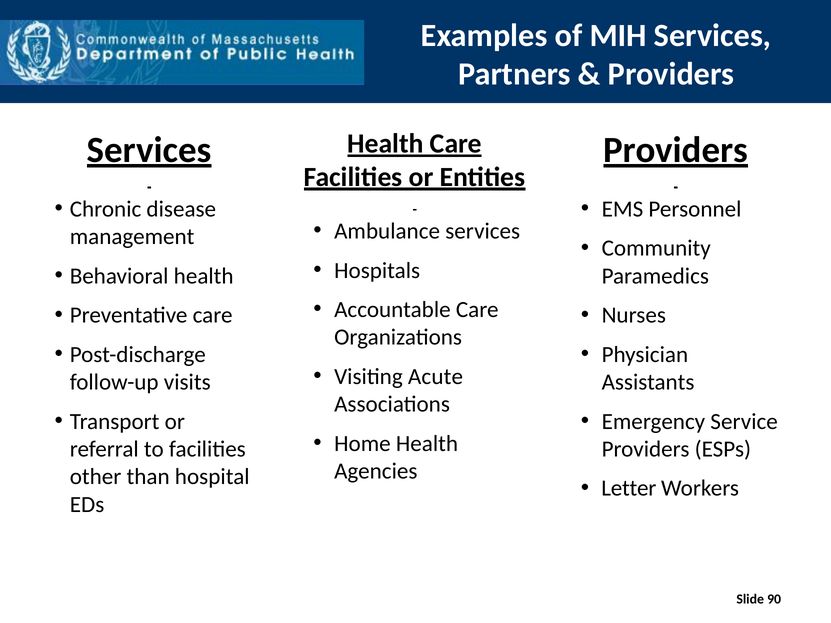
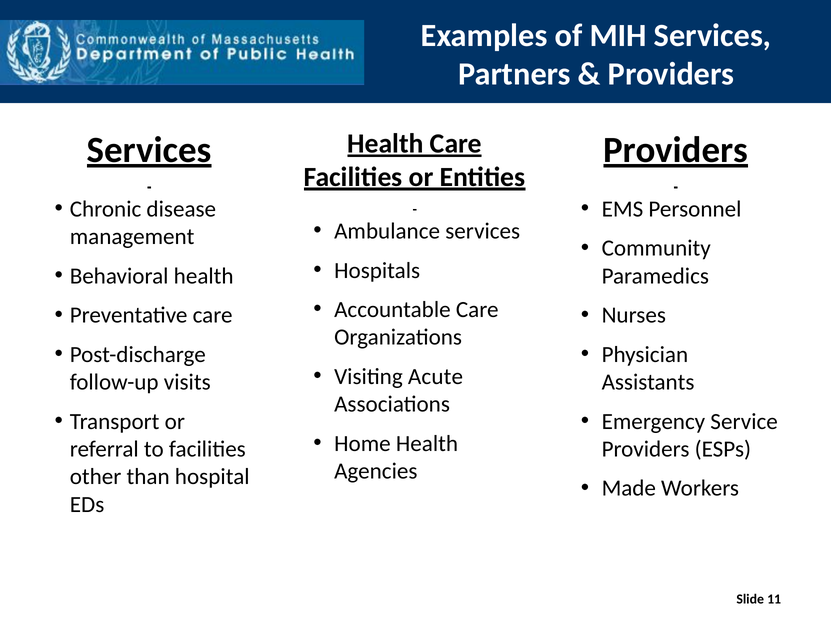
Letter: Letter -> Made (629, 489)
90: 90 -> 11 (774, 599)
